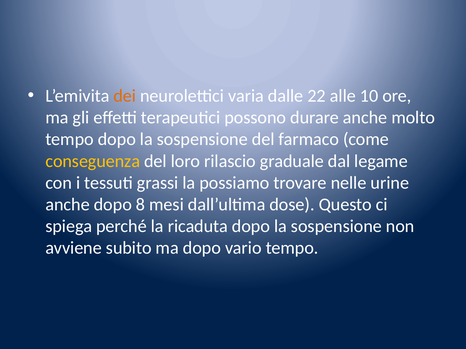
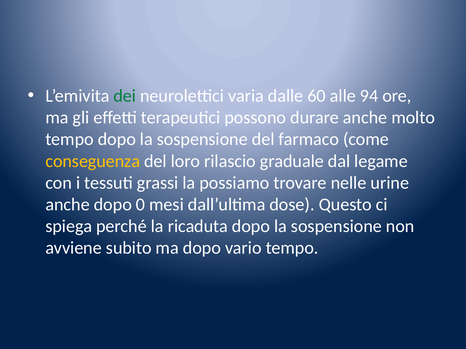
dei colour: orange -> green (125, 96)
22: 22 -> 60 (317, 96)
10: 10 -> 94 (369, 96)
8: 8 -> 0 (141, 205)
